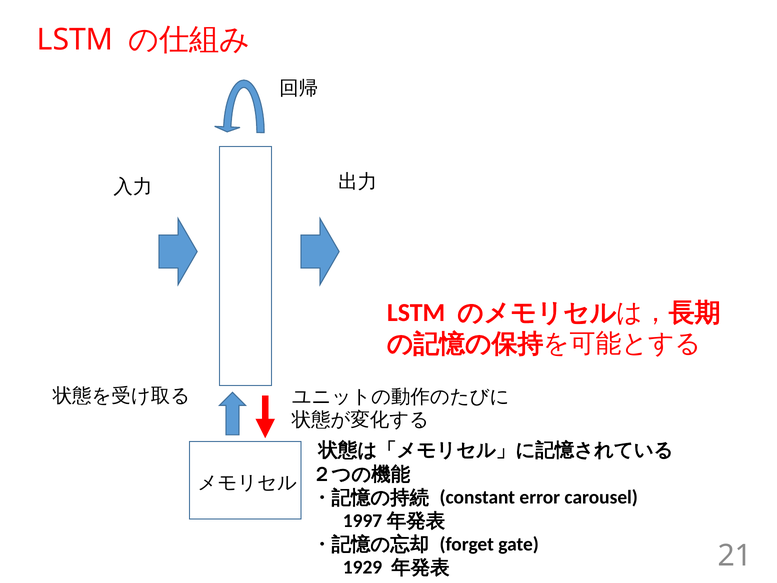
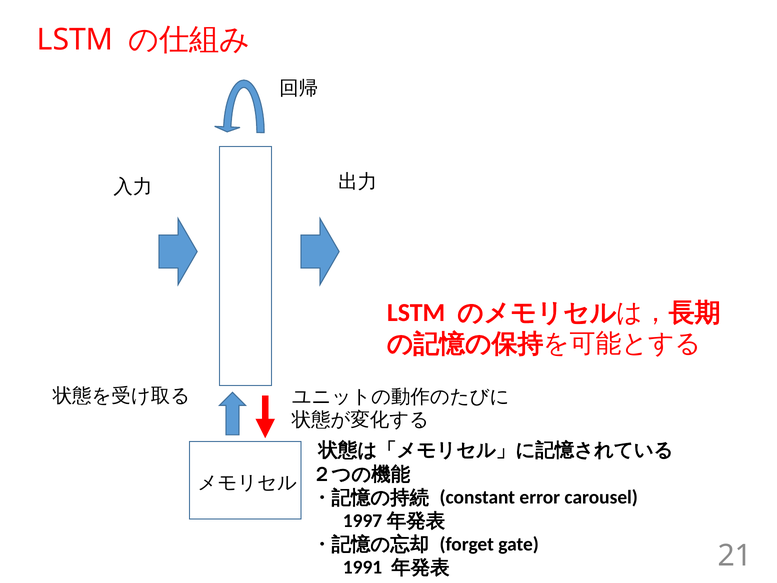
1929: 1929 -> 1991 (363, 567)
